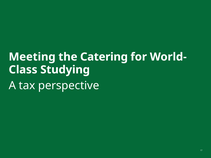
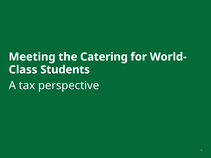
Studying: Studying -> Students (65, 70)
